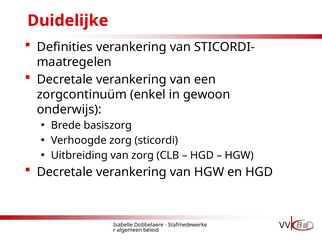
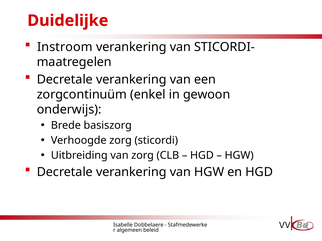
Definities: Definities -> Instroom (65, 47)
